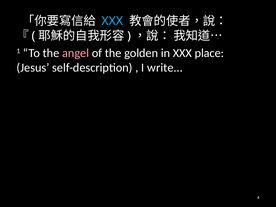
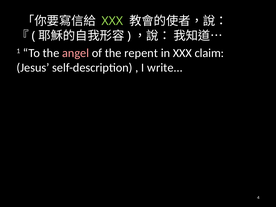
XXX colour: light blue -> light green (112, 21)
golden: golden -> repent (141, 53)
place: place -> claim (209, 53)
